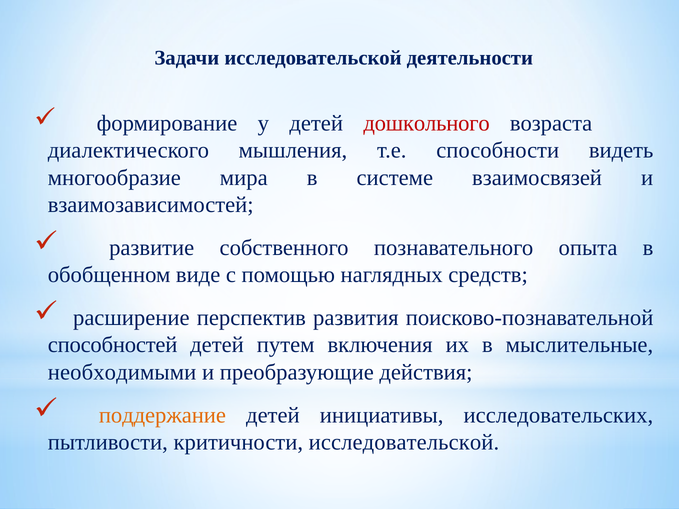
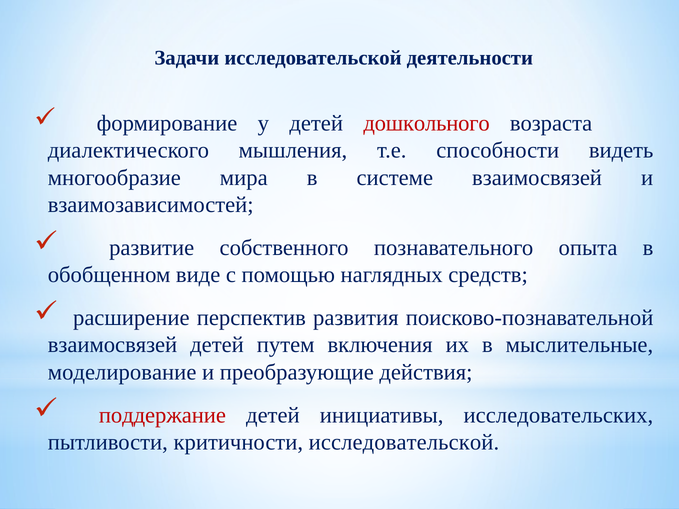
способностей: способностей -> взаимосвязей (113, 345)
необходимыми: необходимыми -> моделирование (122, 372)
поддержание colour: orange -> red (162, 415)
